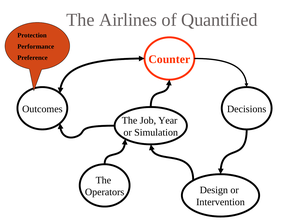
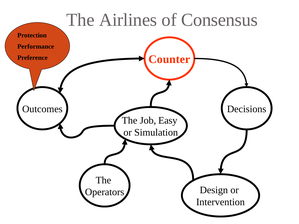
Quantified: Quantified -> Consensus (219, 20)
Year: Year -> Easy (168, 121)
